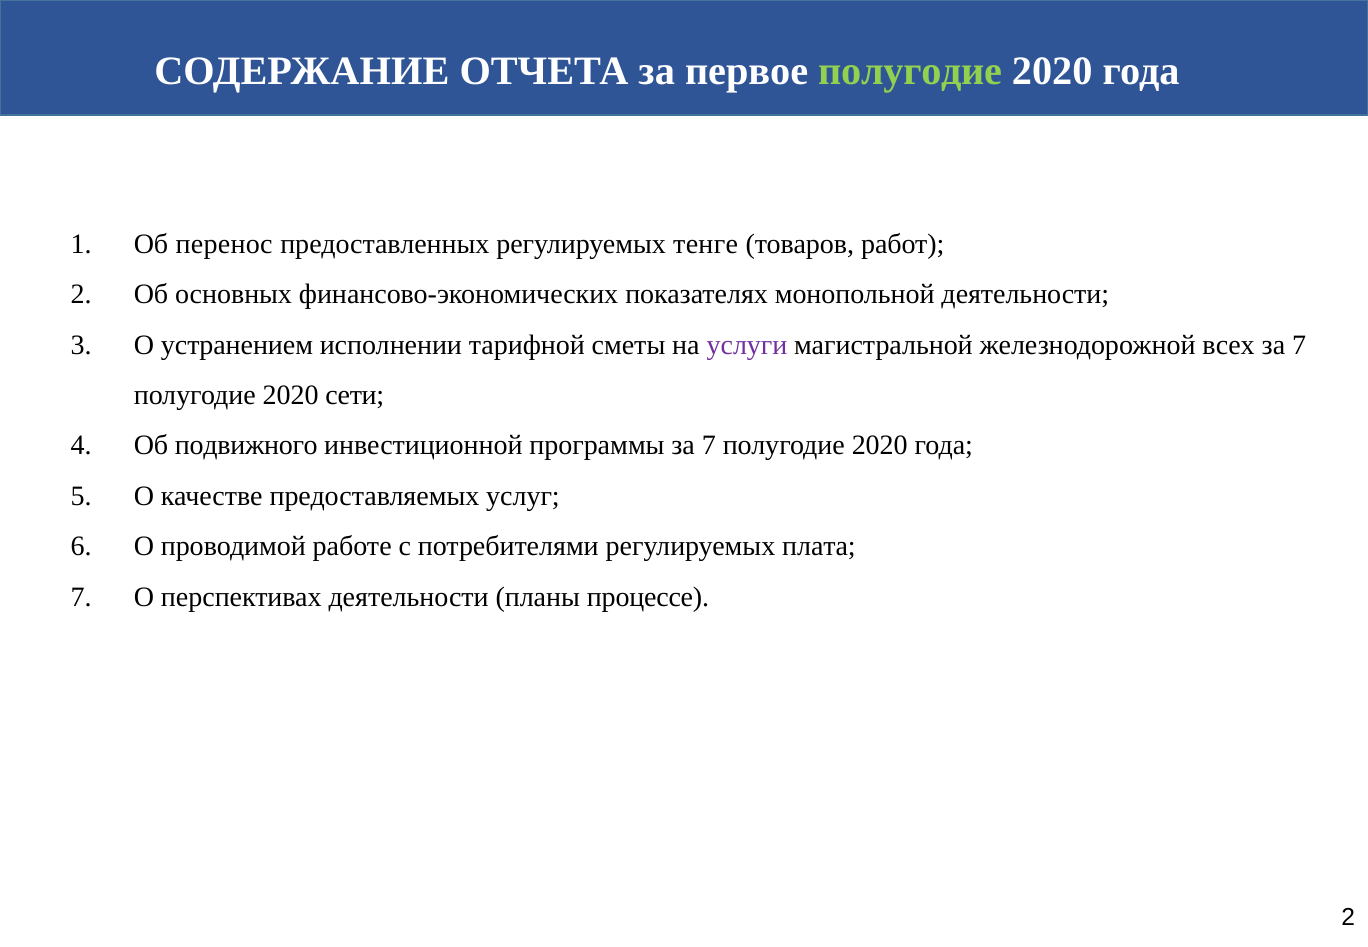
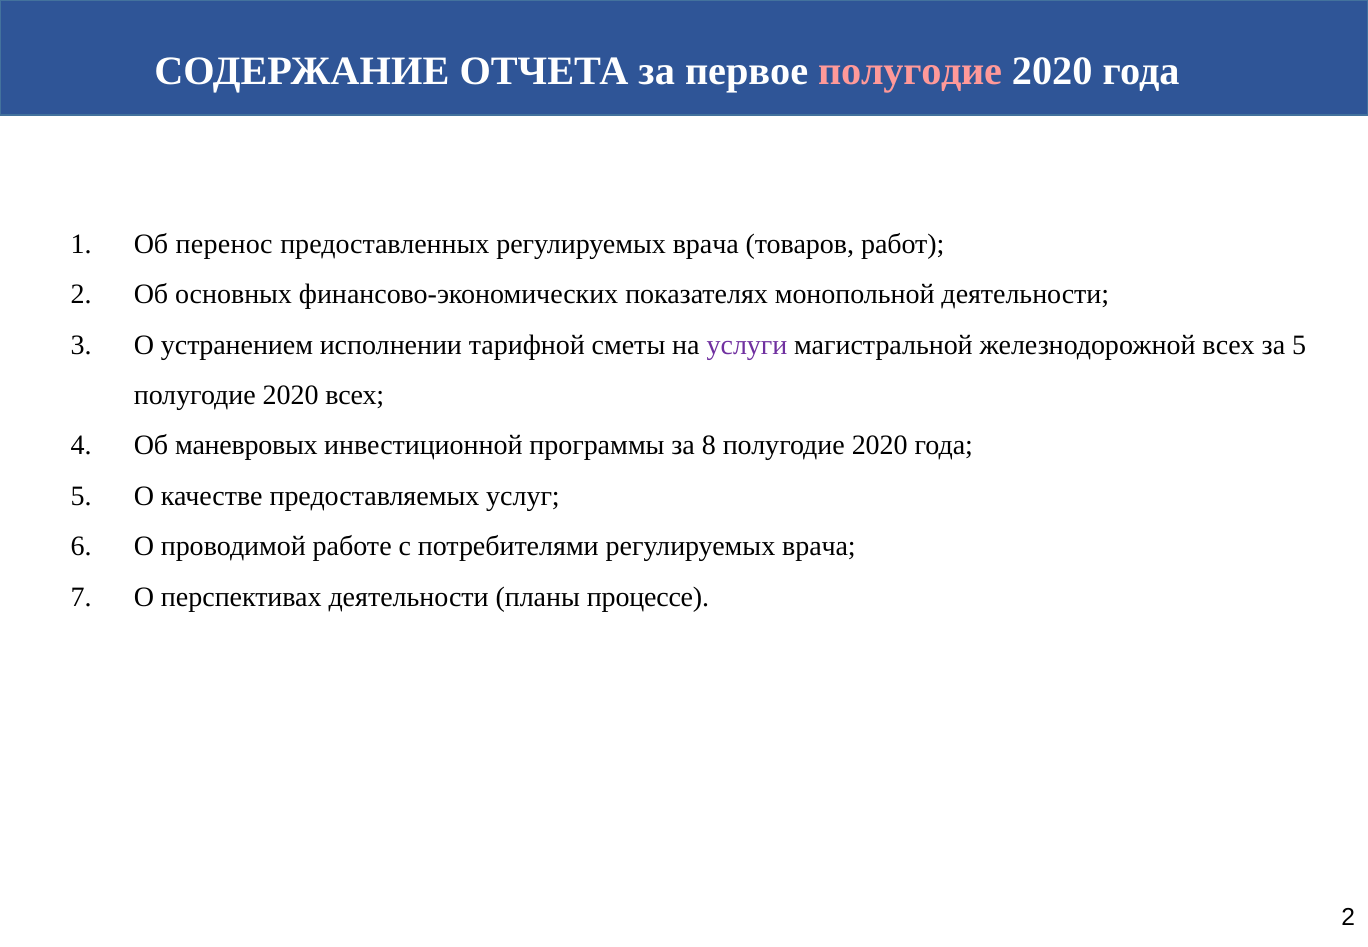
полугодие colour: light green -> pink (910, 71)
предоставленных регулируемых тенге: тенге -> врача (706, 244)
7: 7 -> 5 (1299, 345)
2020 сети: сети -> всех (355, 395)
подвижного: подвижного -> маневровых (246, 446)
программы за 7: 7 -> 8 (709, 446)
потребителями регулируемых плата: плата -> врача (819, 547)
